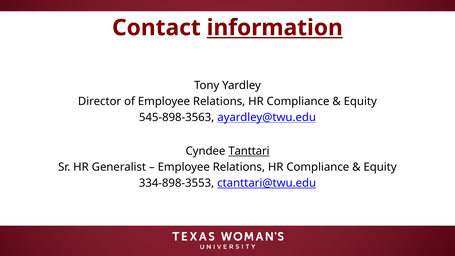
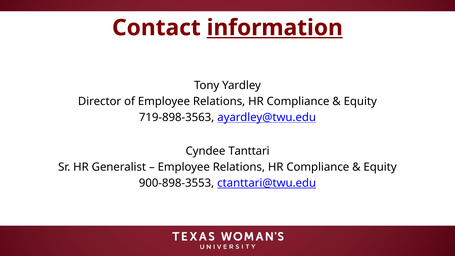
545-898-3563: 545-898-3563 -> 719-898-3563 (177, 117)
Tanttari underline: present -> none (249, 151)
334-898-3553: 334-898-3553 -> 900-898-3553 (176, 183)
